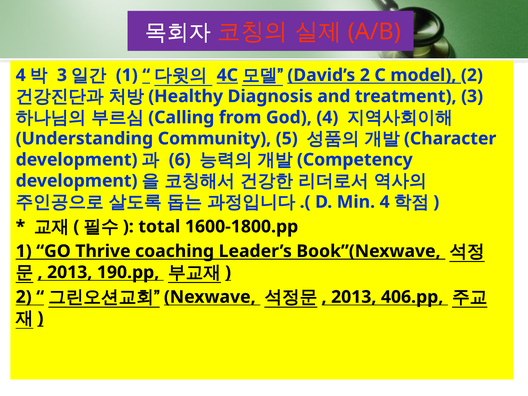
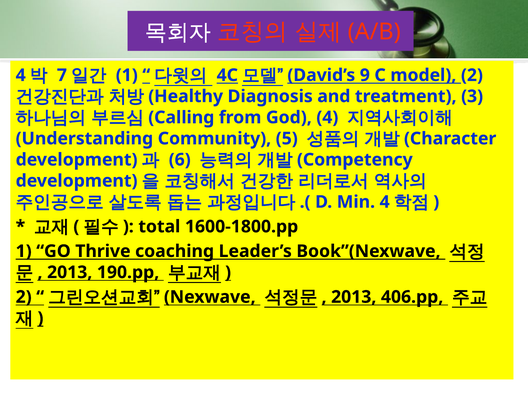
3: 3 -> 7 (62, 75)
2: 2 -> 9 (365, 75)
